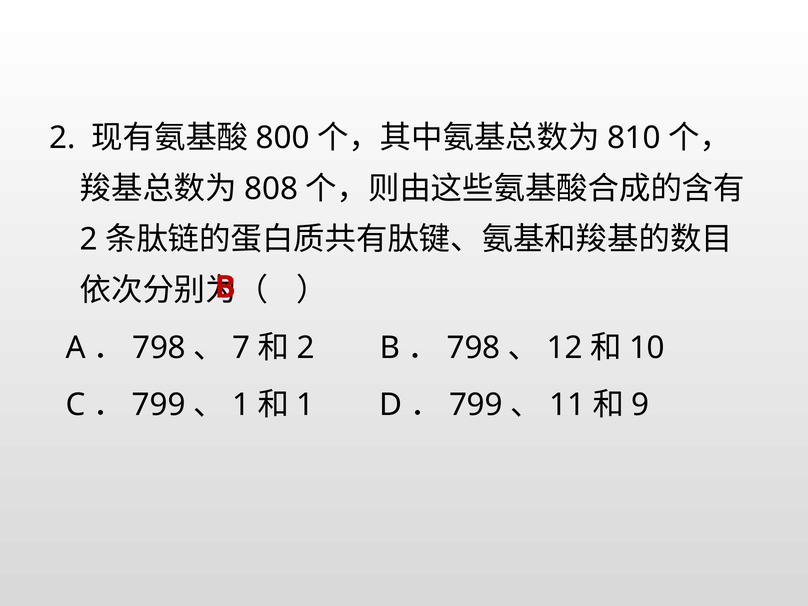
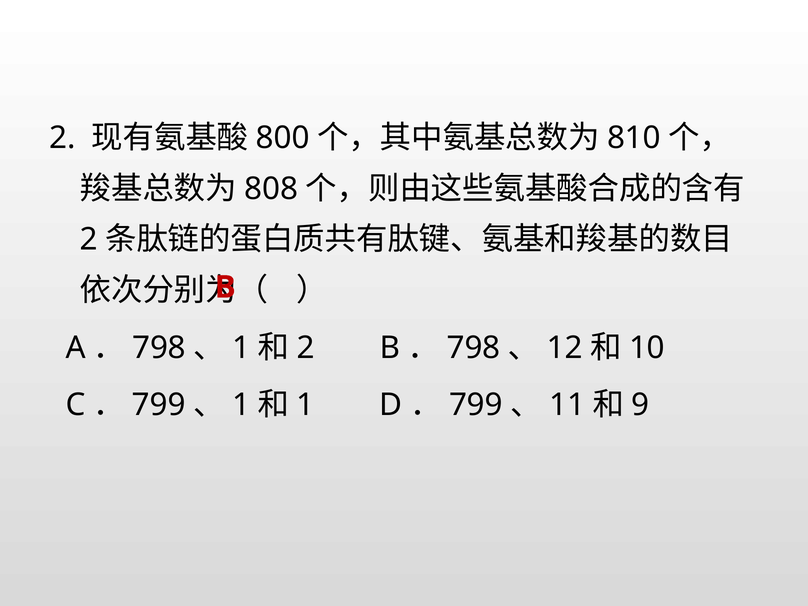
7: 7 -> 1 (241, 348)
